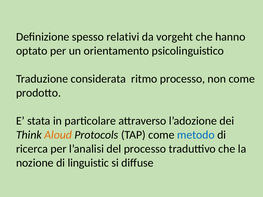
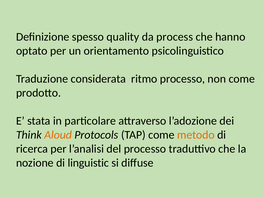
relativi: relativi -> quality (123, 37)
vorgeht: vorgeht -> process (175, 37)
metodo colour: blue -> orange (196, 135)
